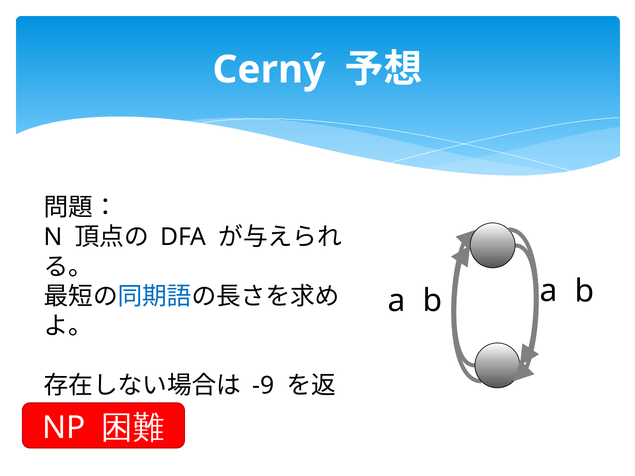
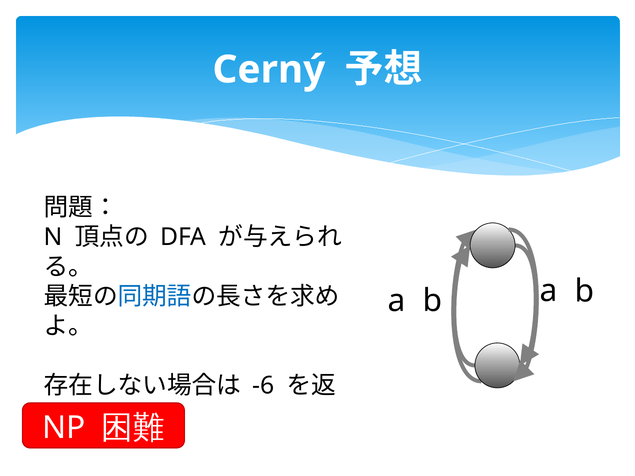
-9: -9 -> -6 (263, 386)
